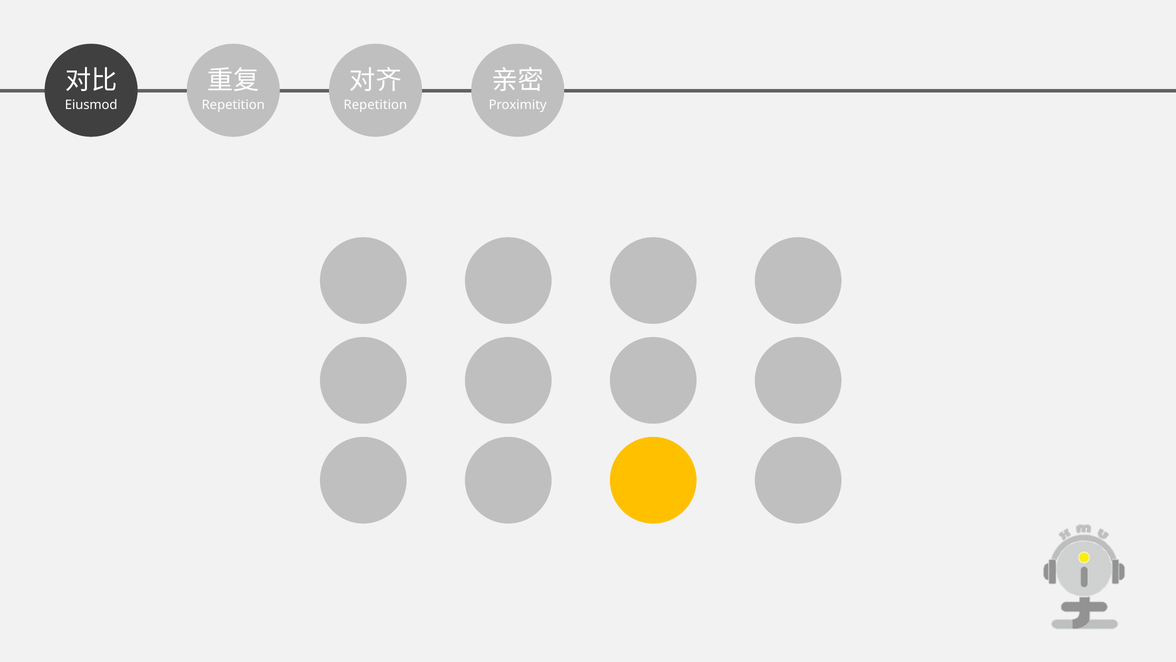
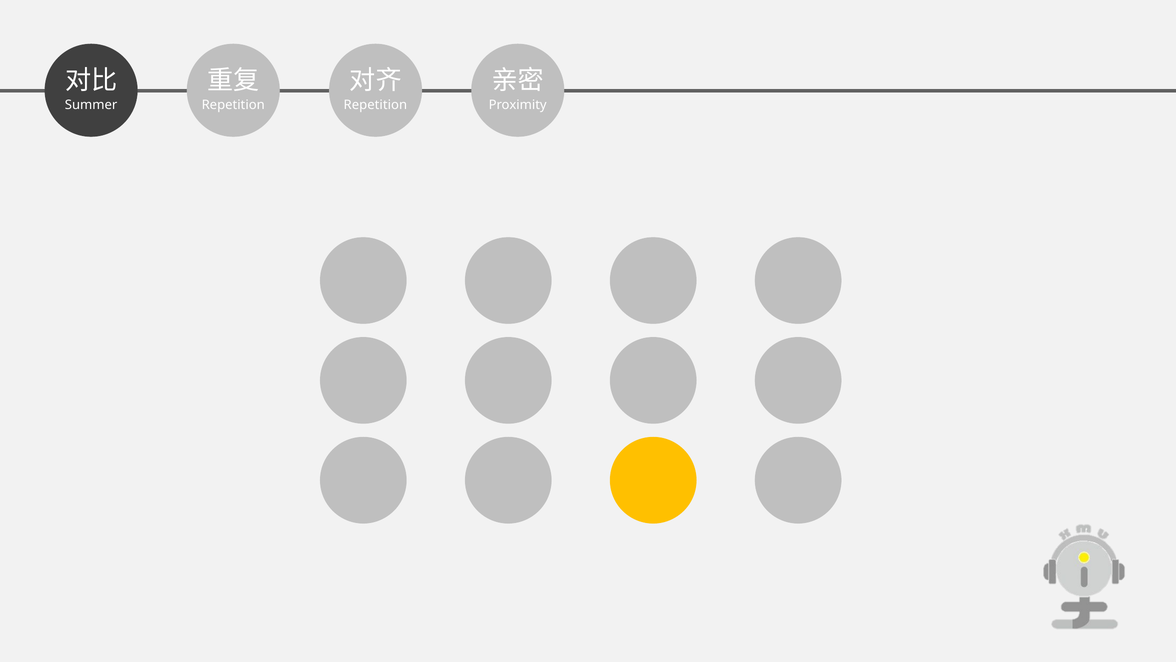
Eiusmod: Eiusmod -> Summer (91, 105)
